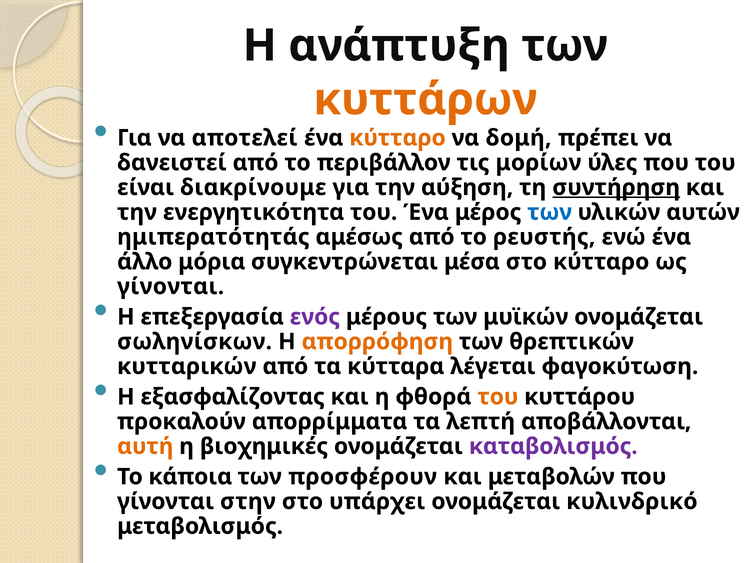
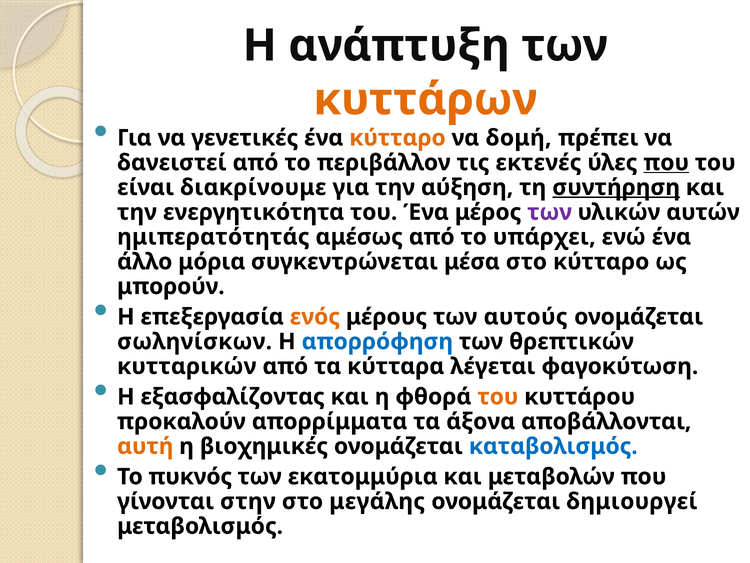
αποτελεί: αποτελεί -> γενετικές (245, 138)
μορίων: μορίων -> εκτενές (538, 163)
που underline: none -> present (666, 163)
των colour: blue -> purple (550, 212)
ρευστής: ρευστής -> υπάρχει (544, 237)
γίνονται: γίνονται -> μπορούν (171, 286)
ενός colour: purple -> orange (315, 317)
μυϊκών: μυϊκών -> αυτούς (526, 317)
απορρόφηση colour: orange -> blue (377, 341)
λεπτή: λεπτή -> άξονα (481, 421)
καταβολισμός colour: purple -> blue (553, 446)
κάποια: κάποια -> πυκνός (190, 476)
προσφέρουν: προσφέρουν -> εκατομμύρια (363, 476)
υπάρχει: υπάρχει -> μεγάλης (377, 501)
κυλινδρικό: κυλινδρικό -> δημιουργεί (632, 501)
